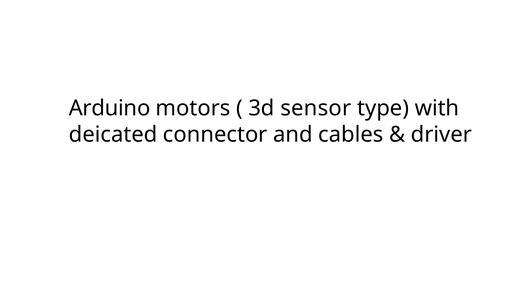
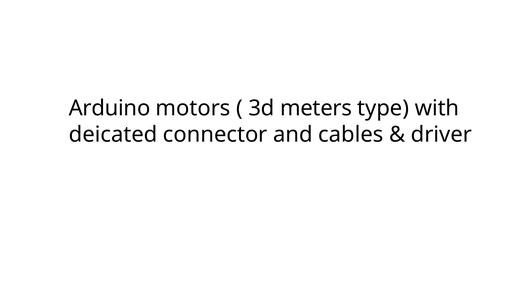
sensor: sensor -> meters (316, 108)
